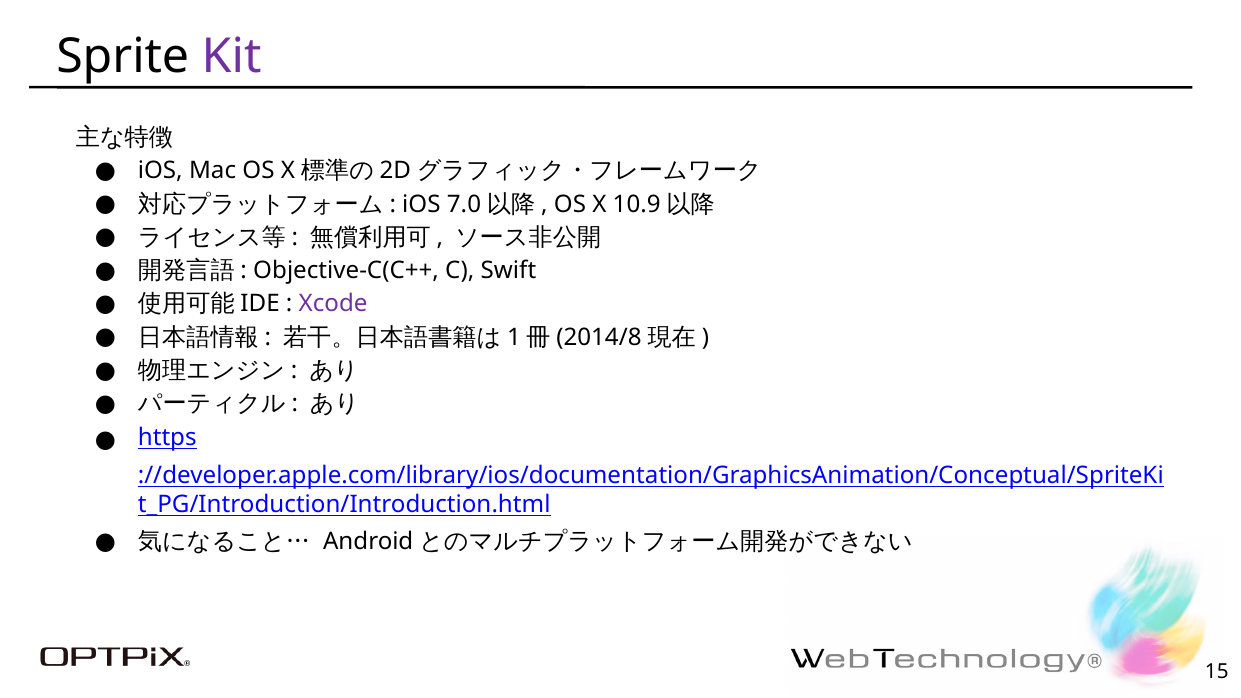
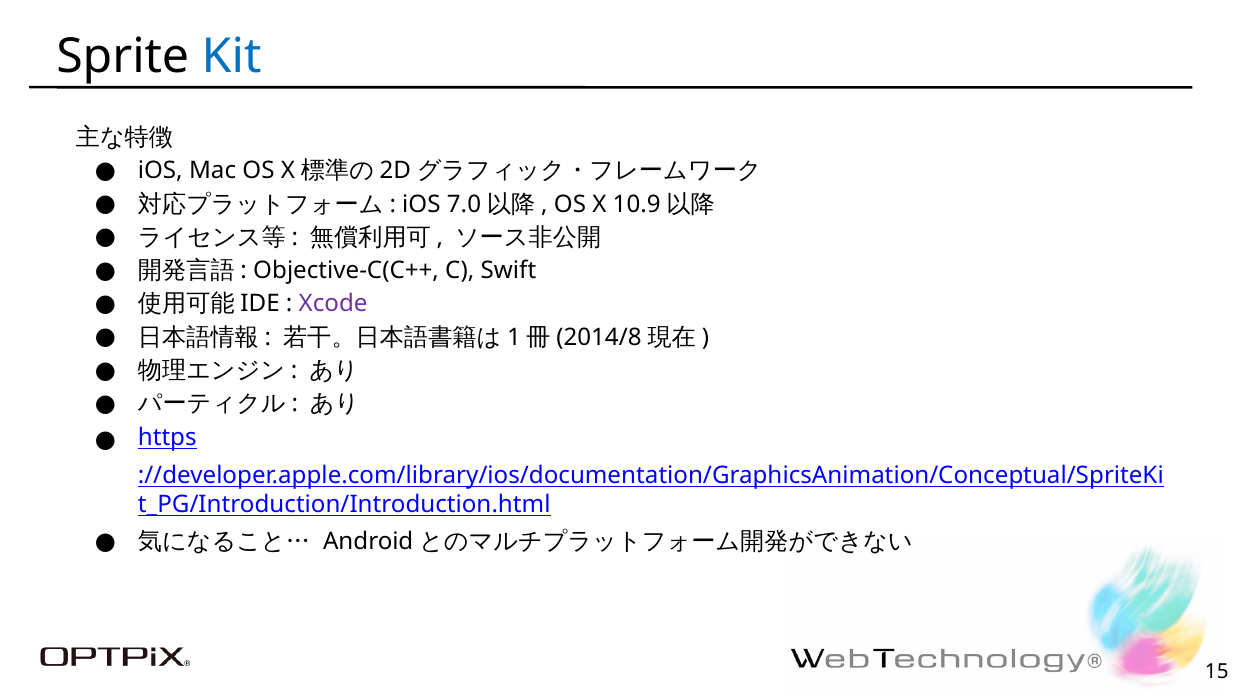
Kit colour: purple -> blue (232, 57)
